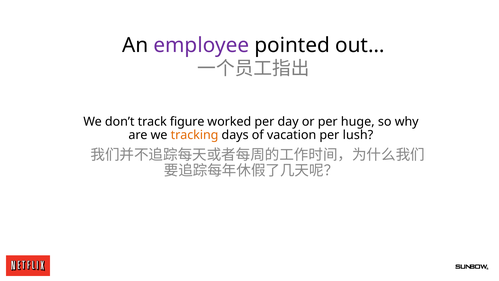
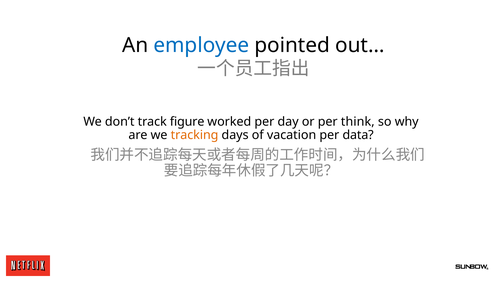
employee colour: purple -> blue (201, 45)
huge: huge -> think (358, 122)
lush: lush -> data (358, 135)
